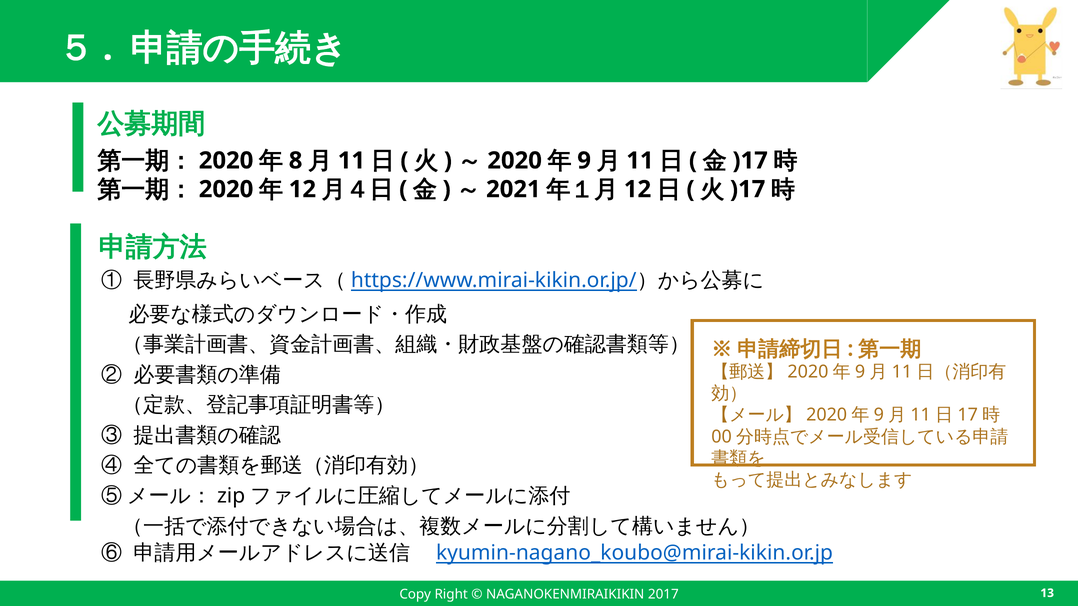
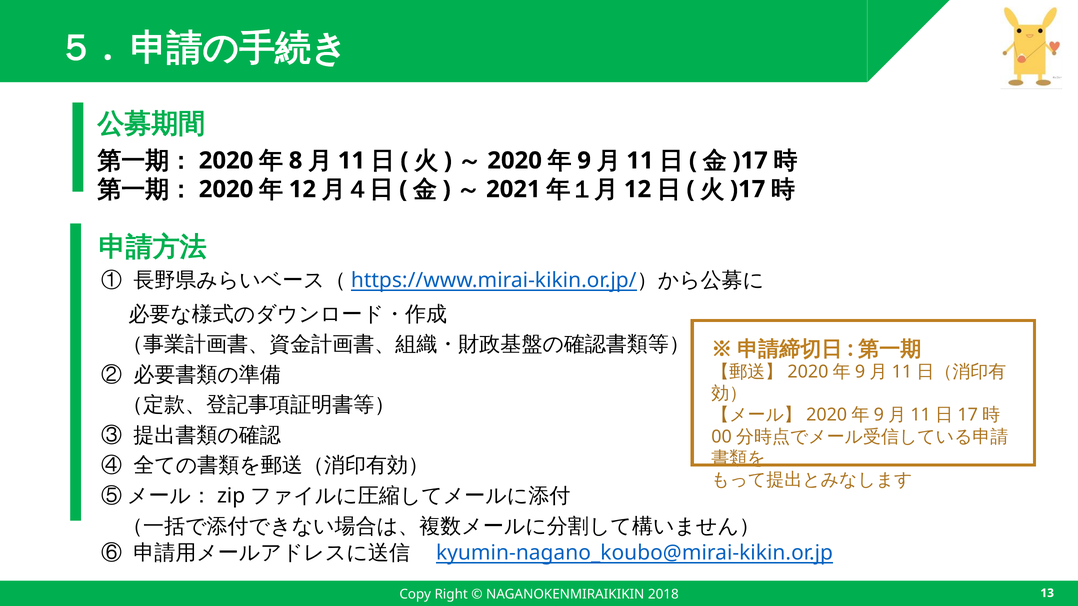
2017: 2017 -> 2018 (663, 595)
